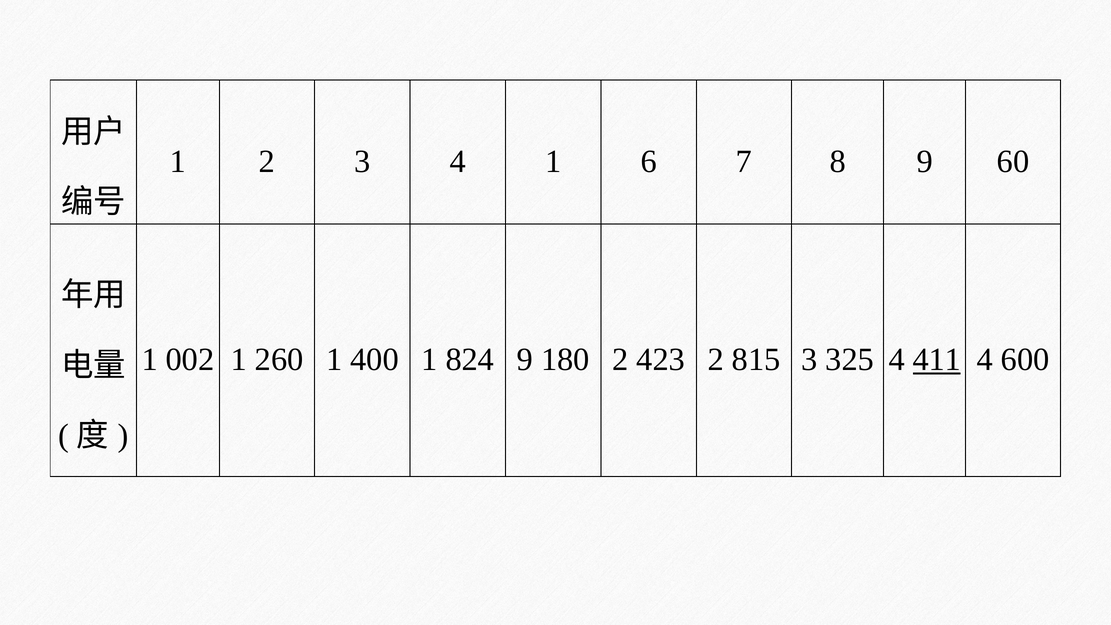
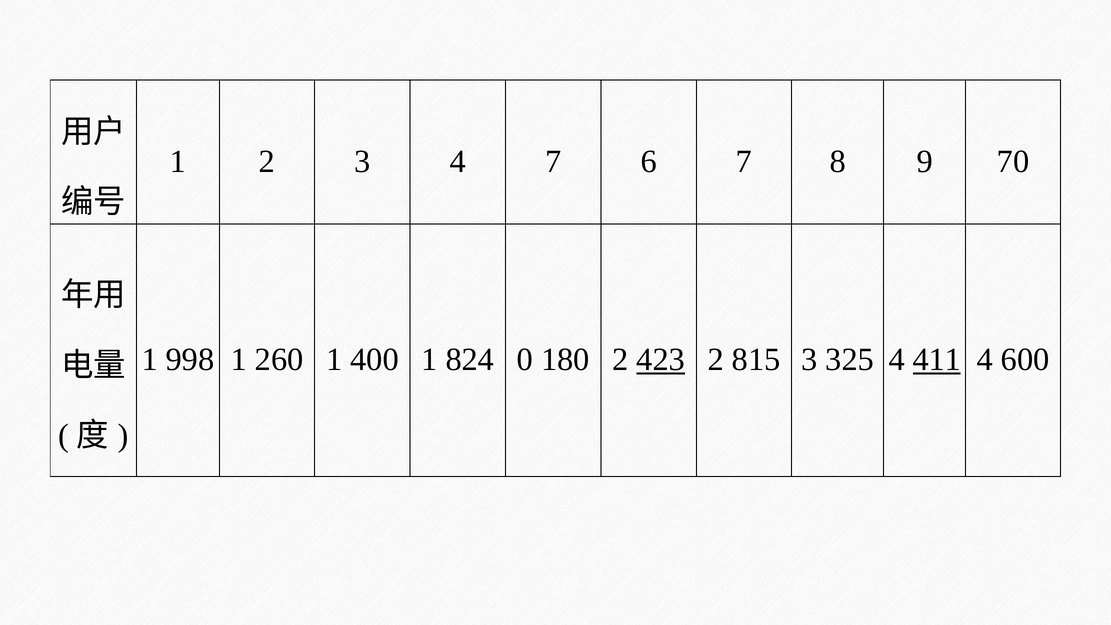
4 1: 1 -> 7 (553, 161)
60: 60 -> 70 (1013, 161)
002: 002 -> 998 (190, 360)
824 9: 9 -> 0 (525, 360)
423 underline: none -> present (661, 360)
